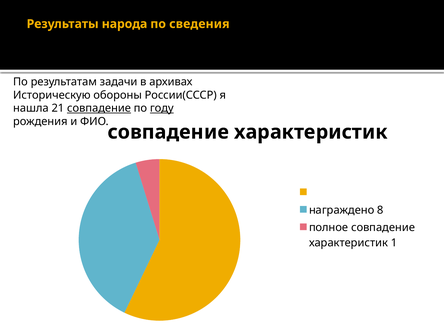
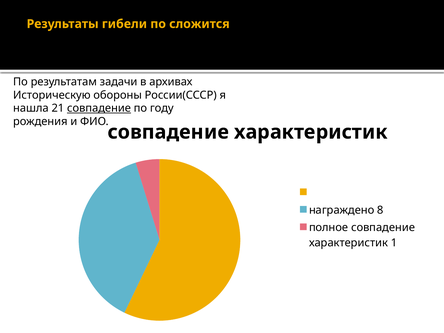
народа: народа -> гибели (124, 24)
сведения: сведения -> сложится (199, 24)
году underline: present -> none (162, 108)
